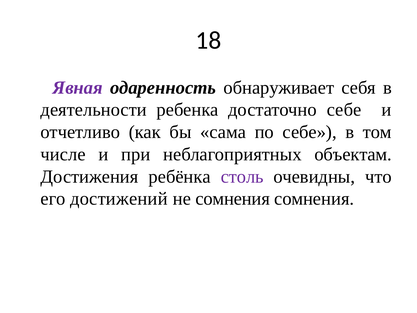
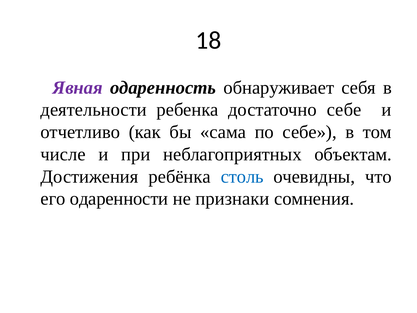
столь colour: purple -> blue (242, 176)
достижений: достижений -> одаренности (119, 199)
не сомнения: сомнения -> признаки (233, 199)
